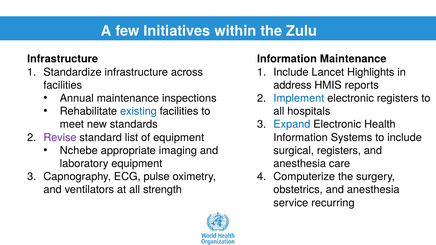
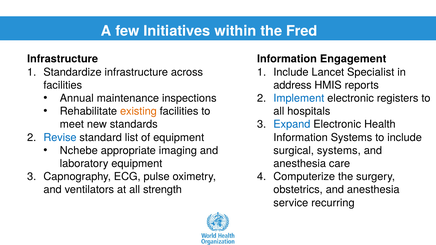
Zulu: Zulu -> Fred (302, 31)
Information Maintenance: Maintenance -> Engagement (353, 59)
Highlights: Highlights -> Specialist (371, 72)
existing colour: blue -> orange (138, 111)
Revise colour: purple -> blue (60, 138)
surgical registers: registers -> systems (339, 151)
